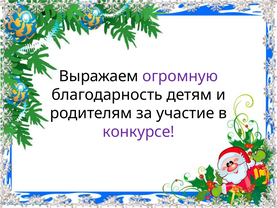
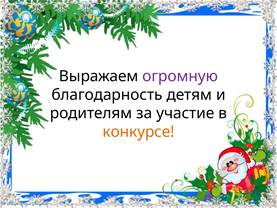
конкурсе colour: purple -> orange (139, 132)
